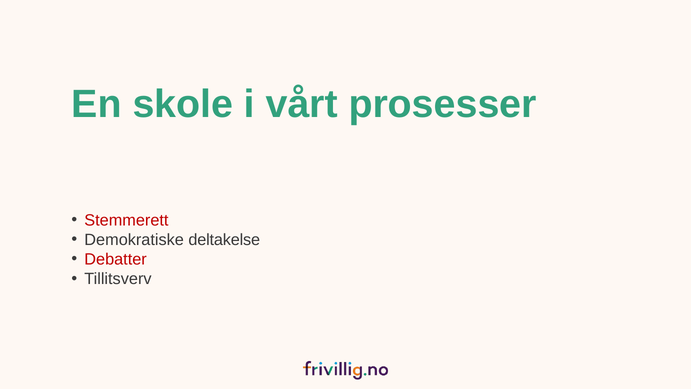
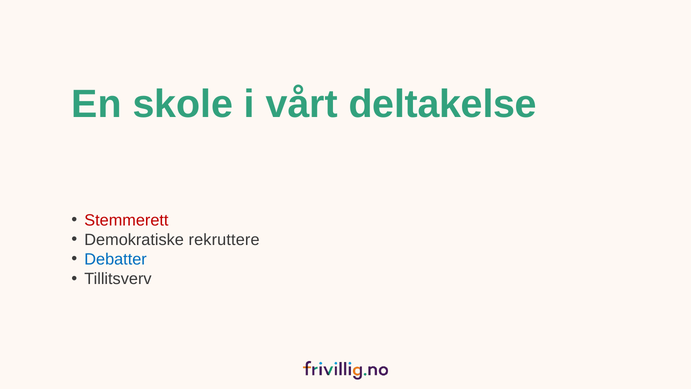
prosesser: prosesser -> deltakelse (443, 104)
deltakelse: deltakelse -> rekruttere (224, 240)
Debatter colour: red -> blue (116, 259)
